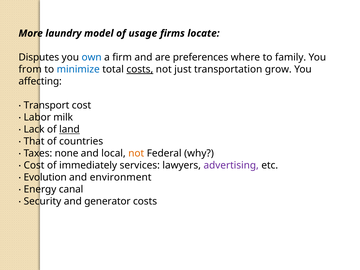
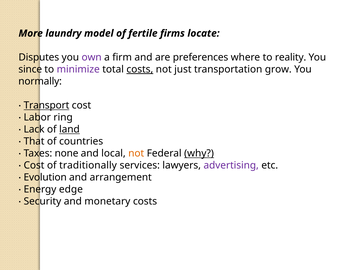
usage: usage -> fertile (143, 33)
own colour: blue -> purple (92, 57)
family: family -> reality (291, 57)
from: from -> since (30, 69)
minimize colour: blue -> purple (78, 69)
affecting: affecting -> normally (40, 81)
Transport underline: none -> present (46, 105)
milk: milk -> ring (63, 117)
why underline: none -> present (199, 153)
immediately: immediately -> traditionally (88, 165)
environment: environment -> arrangement (121, 177)
canal: canal -> edge (71, 189)
generator: generator -> monetary (107, 201)
